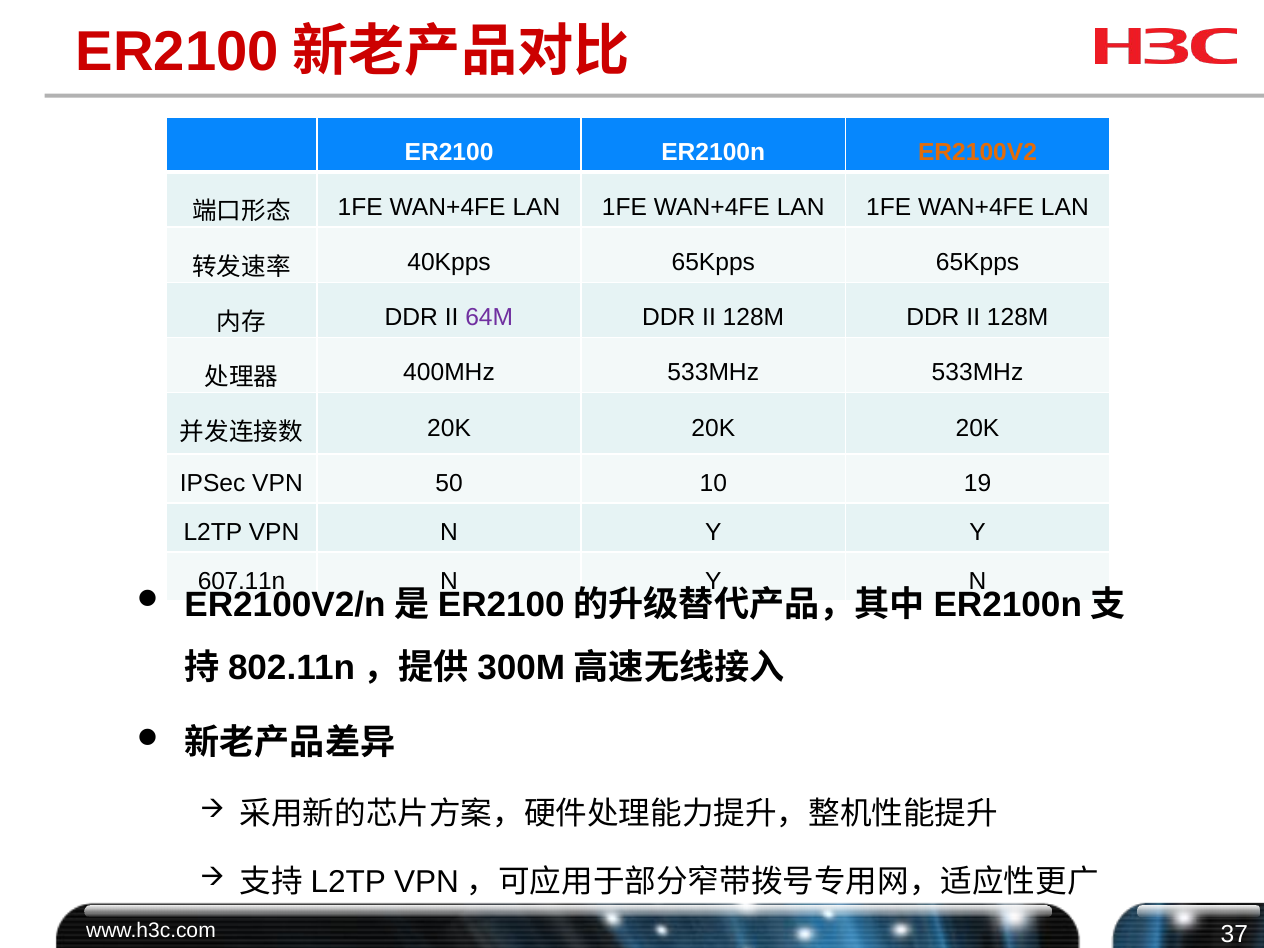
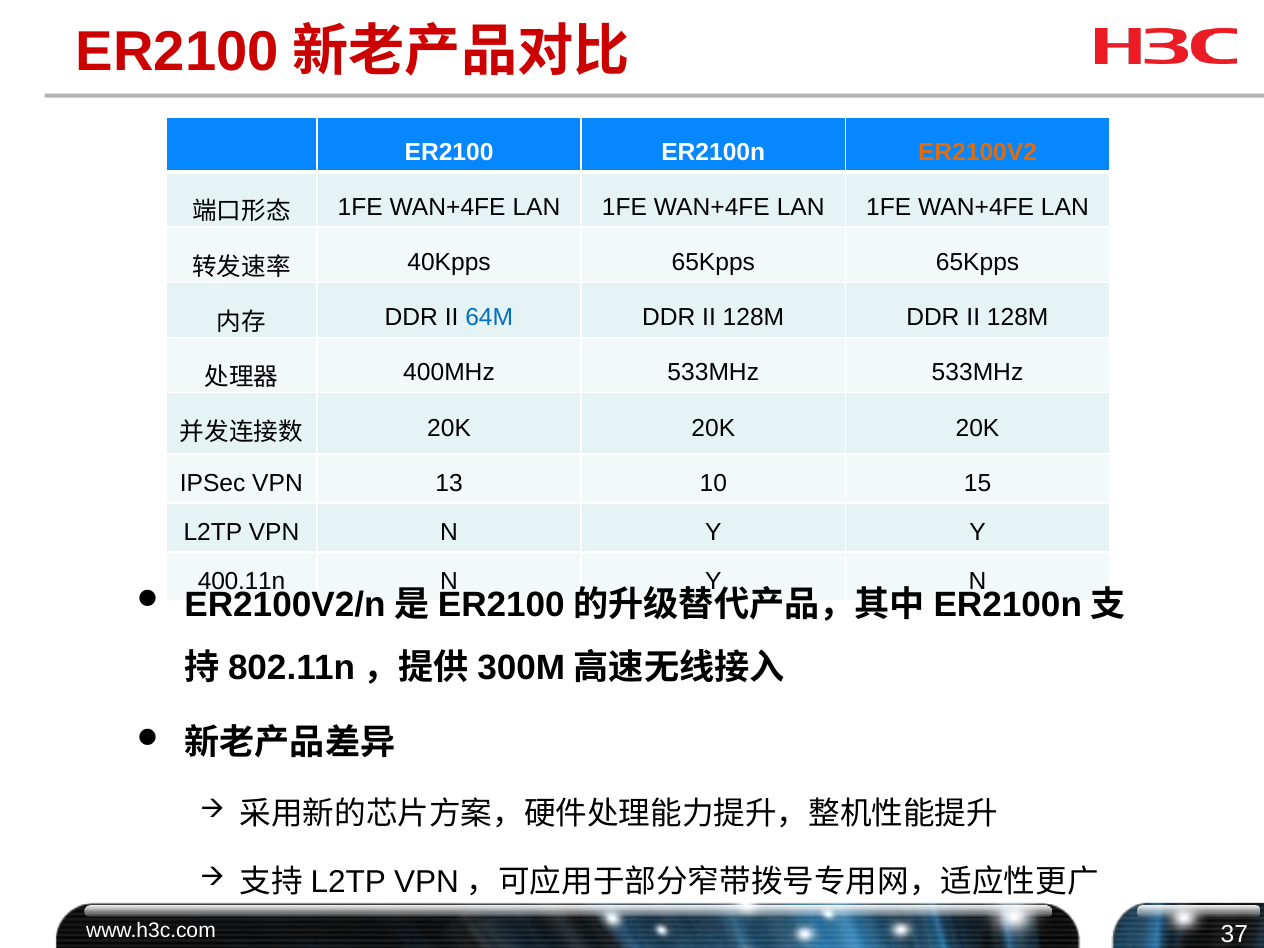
64M colour: purple -> blue (489, 318)
50: 50 -> 13 (449, 483)
19: 19 -> 15 (978, 483)
607.11n: 607.11n -> 400.11n (242, 581)
